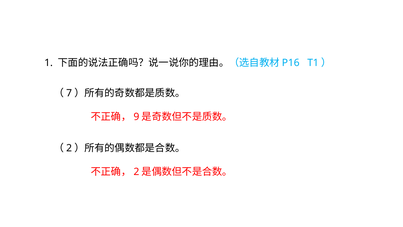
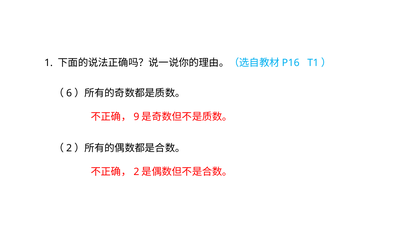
7: 7 -> 6 (69, 93)
